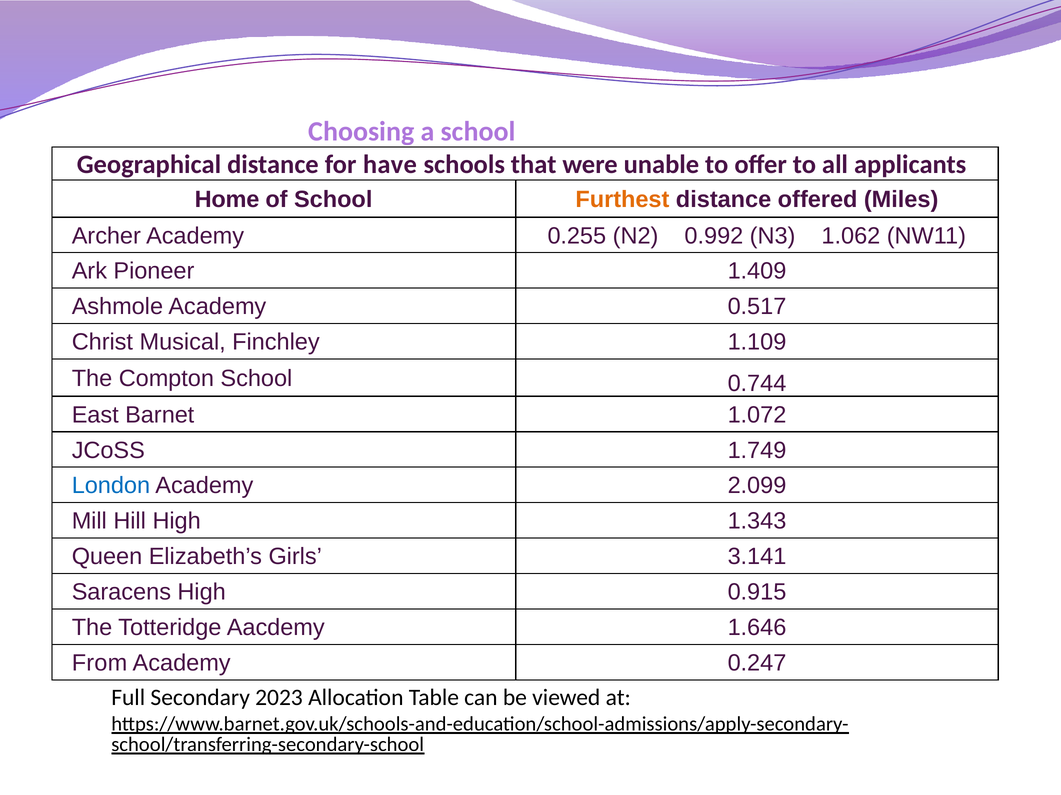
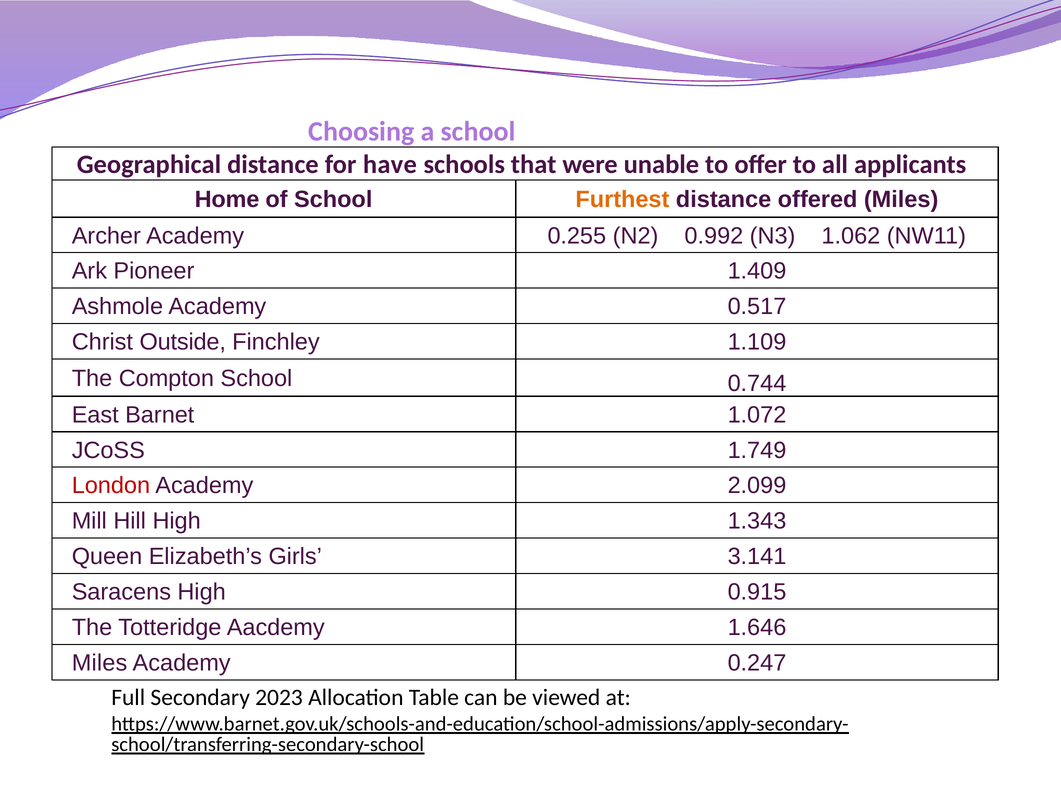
Musical: Musical -> Outside (183, 342)
London colour: blue -> red (111, 486)
From: From -> Miles (100, 664)
